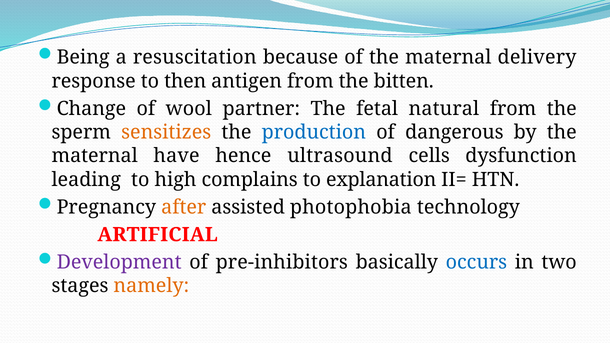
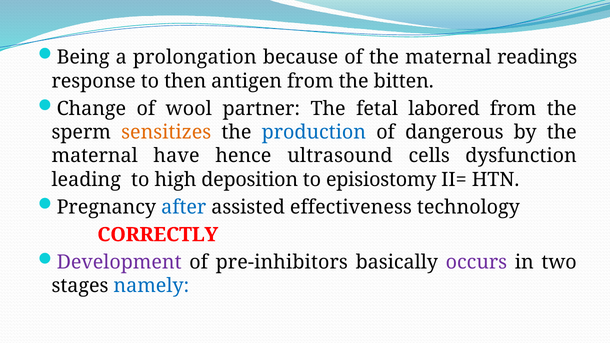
resuscitation: resuscitation -> prolongation (195, 57)
delivery: delivery -> readings (537, 57)
natural: natural -> labored (444, 109)
complains: complains -> deposition (250, 180)
explanation: explanation -> episiostomy (381, 180)
after colour: orange -> blue (184, 207)
photophobia: photophobia -> effectiveness (351, 207)
ARTIFICIAL: ARTIFICIAL -> CORRECTLY (158, 235)
occurs colour: blue -> purple (476, 262)
namely colour: orange -> blue (151, 286)
